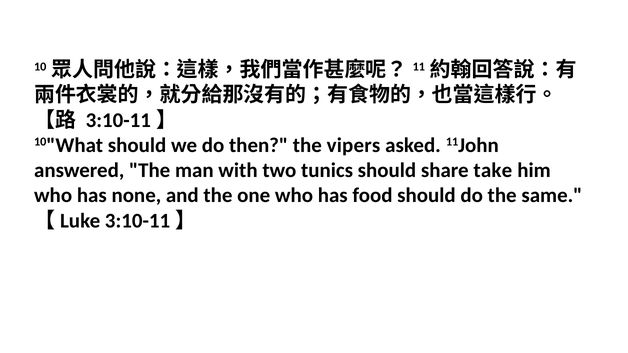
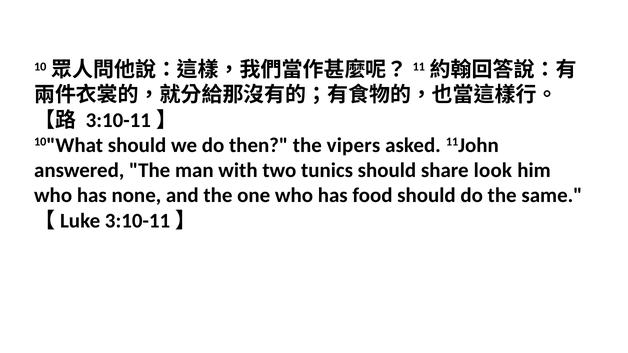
take: take -> look (493, 171)
